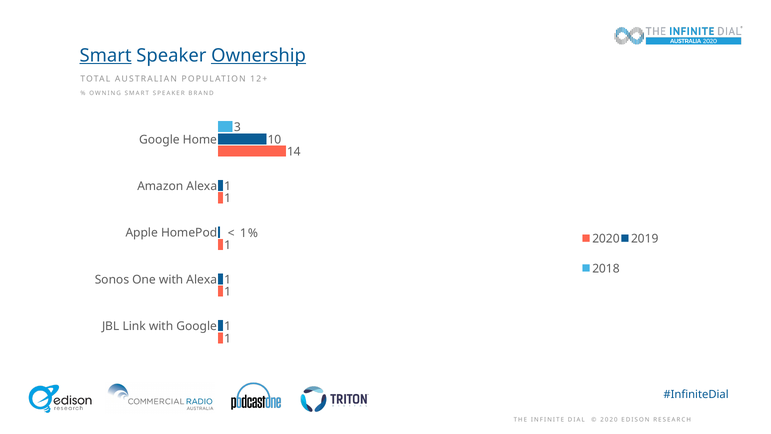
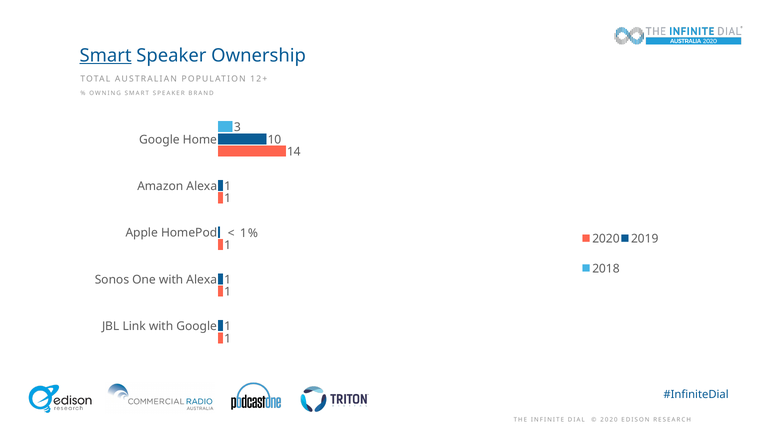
Ownership underline: present -> none (259, 56)
